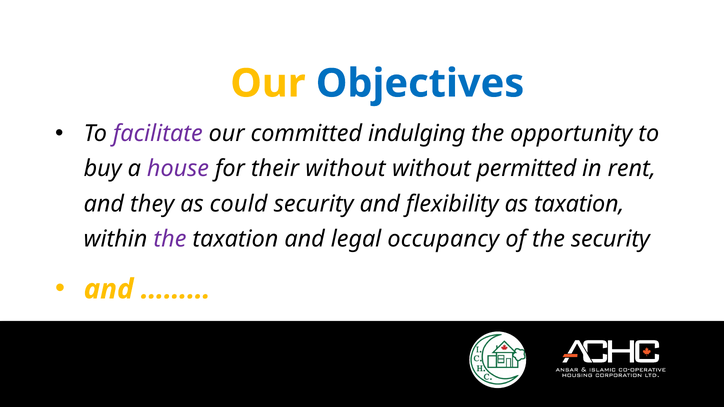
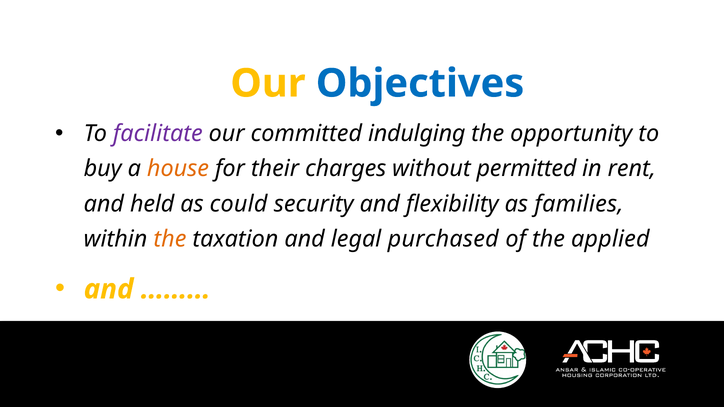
house colour: purple -> orange (178, 169)
their without: without -> charges (346, 169)
they: they -> held (152, 204)
as taxation: taxation -> families (579, 204)
the colour: purple -> orange (170, 239)
occupancy: occupancy -> purchased (443, 239)
the security: security -> applied (610, 239)
